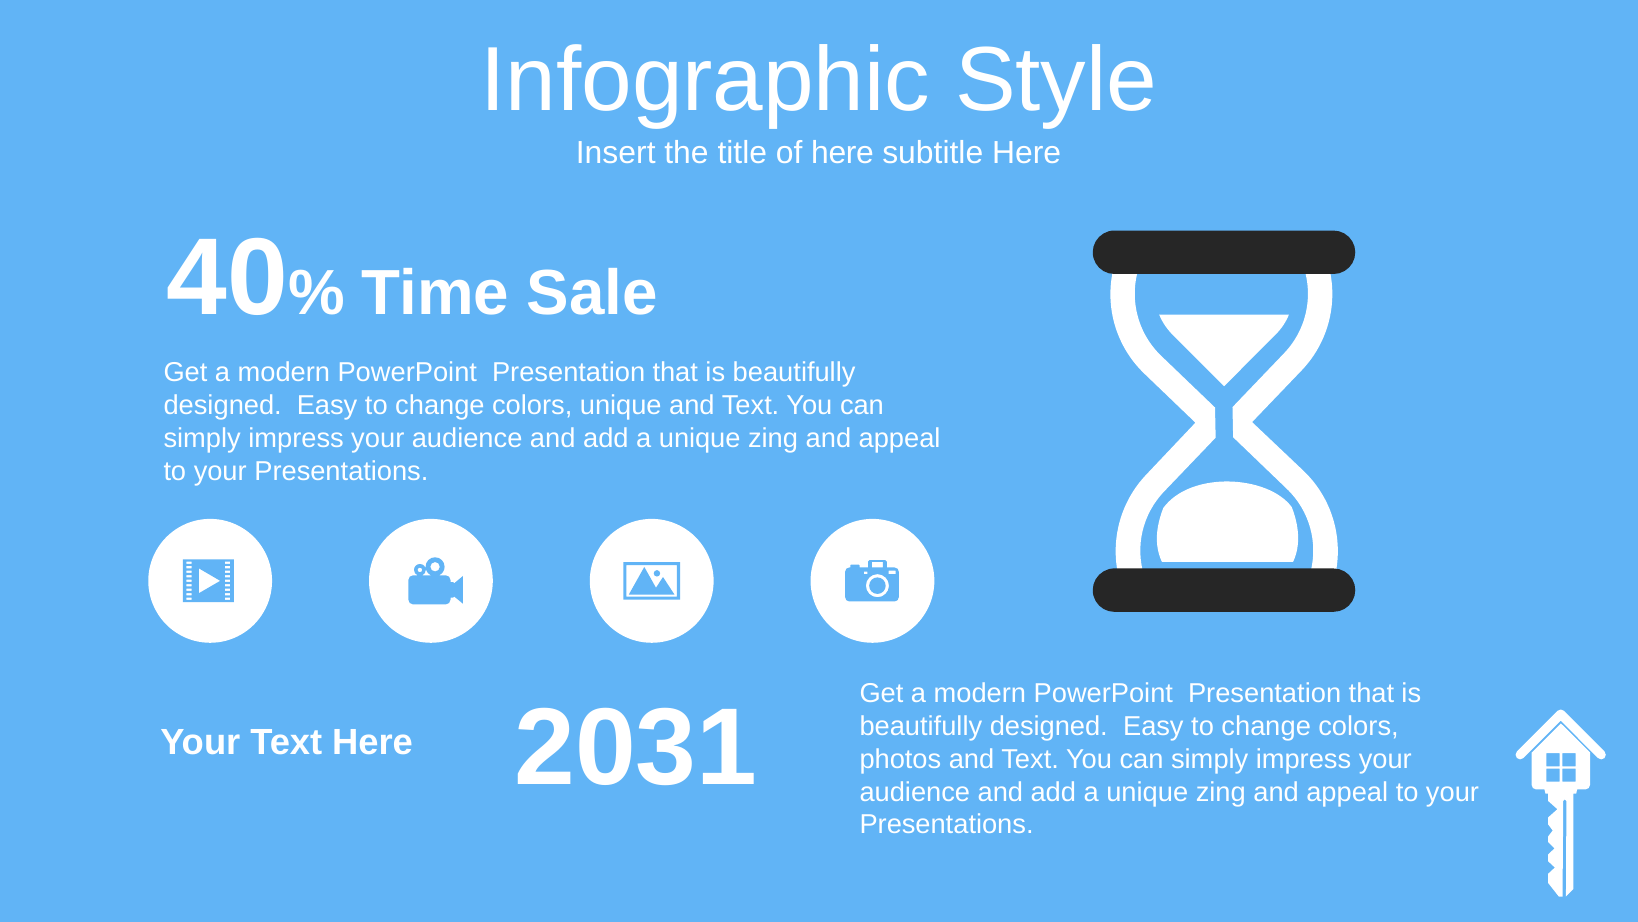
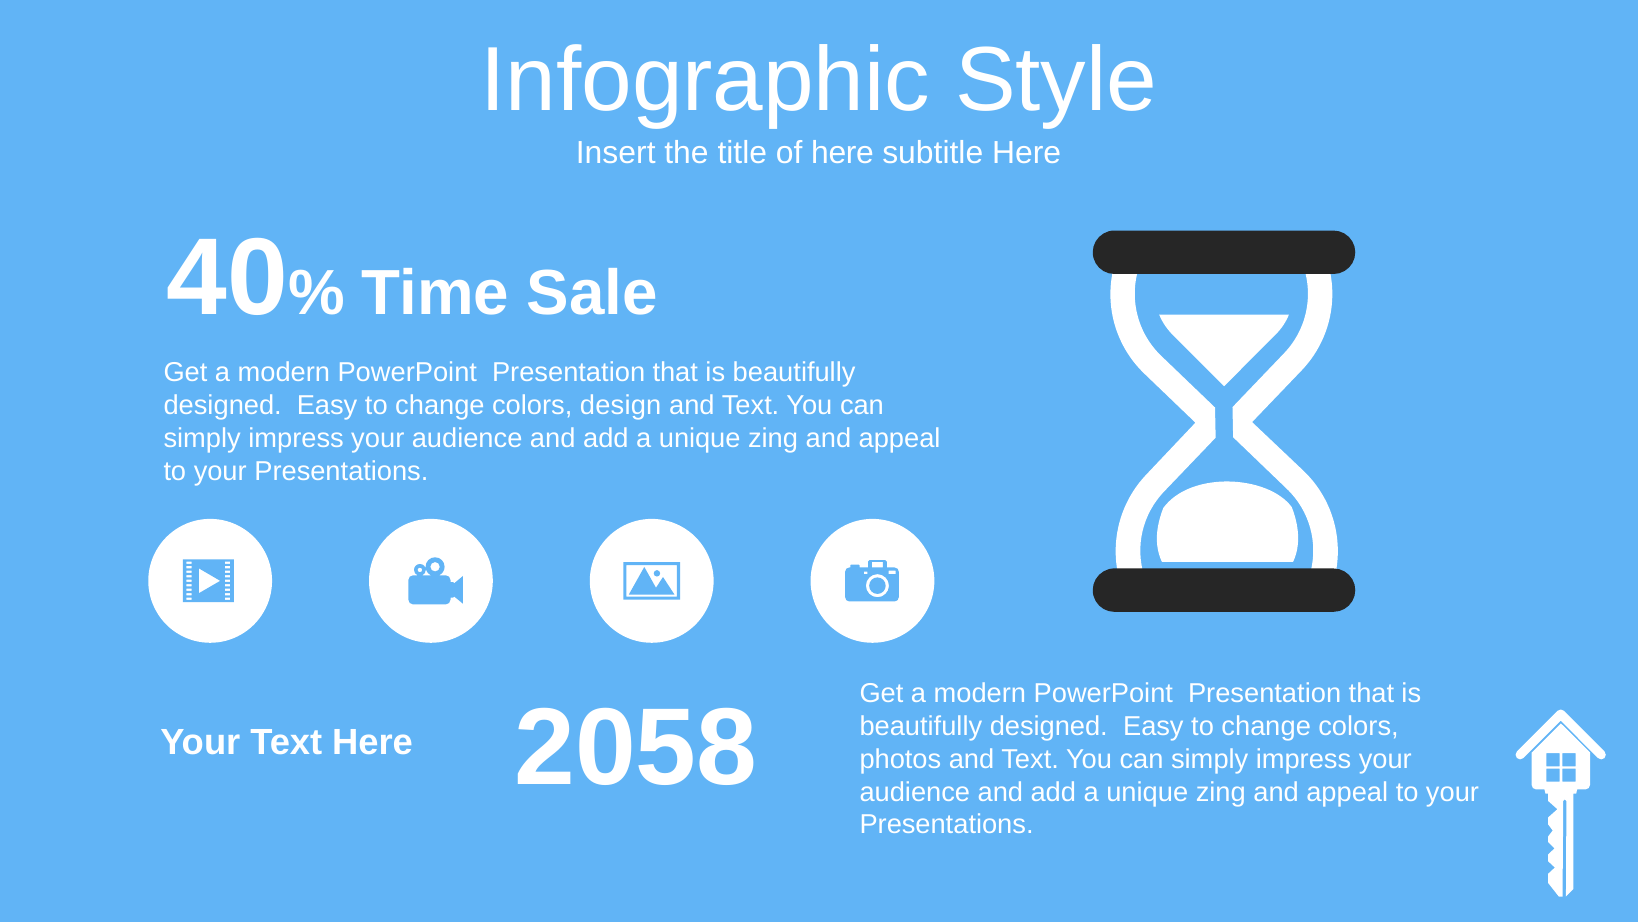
colors unique: unique -> design (621, 405)
2031: 2031 -> 2058 (636, 748)
